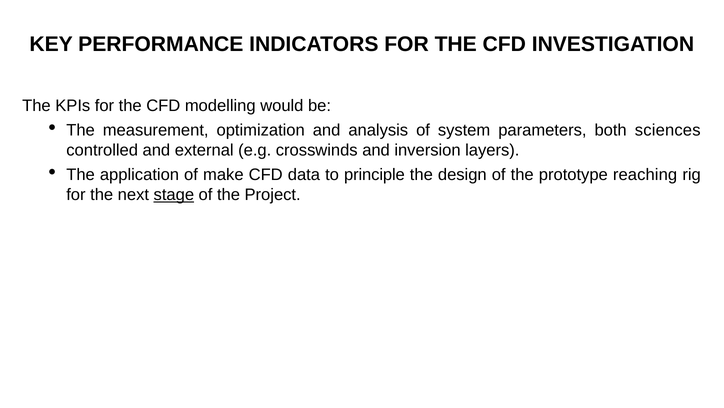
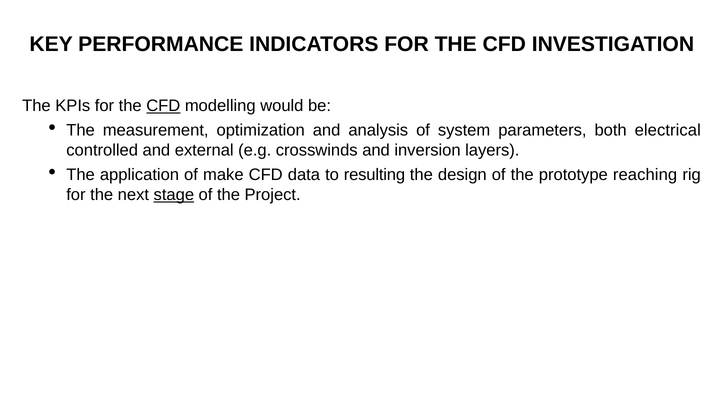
CFD underline: none -> present (163, 106)
sciences: sciences -> electrical (668, 130)
principle: principle -> resulting (374, 175)
